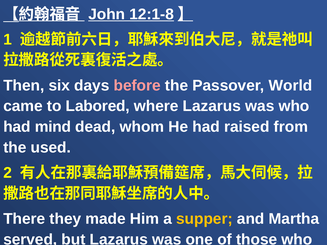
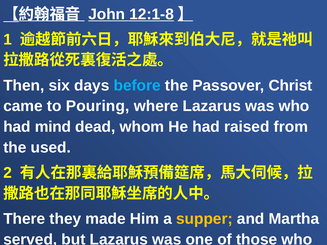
before colour: pink -> light blue (137, 86)
World: World -> Christ (290, 86)
Labored: Labored -> Pouring (98, 106)
